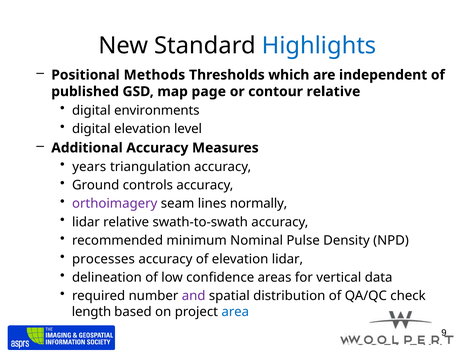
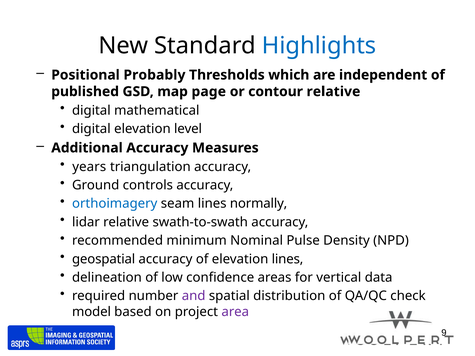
Methods: Methods -> Probably (154, 75)
environments: environments -> mathematical (157, 110)
orthoimagery colour: purple -> blue (115, 204)
processes: processes -> geospatial (104, 259)
elevation lidar: lidar -> lines (288, 259)
length: length -> model (91, 312)
area colour: blue -> purple (235, 312)
